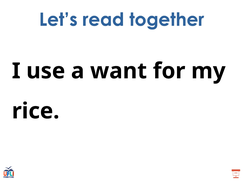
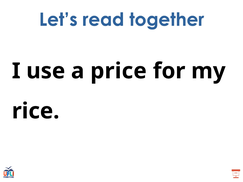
want: want -> price (118, 71)
